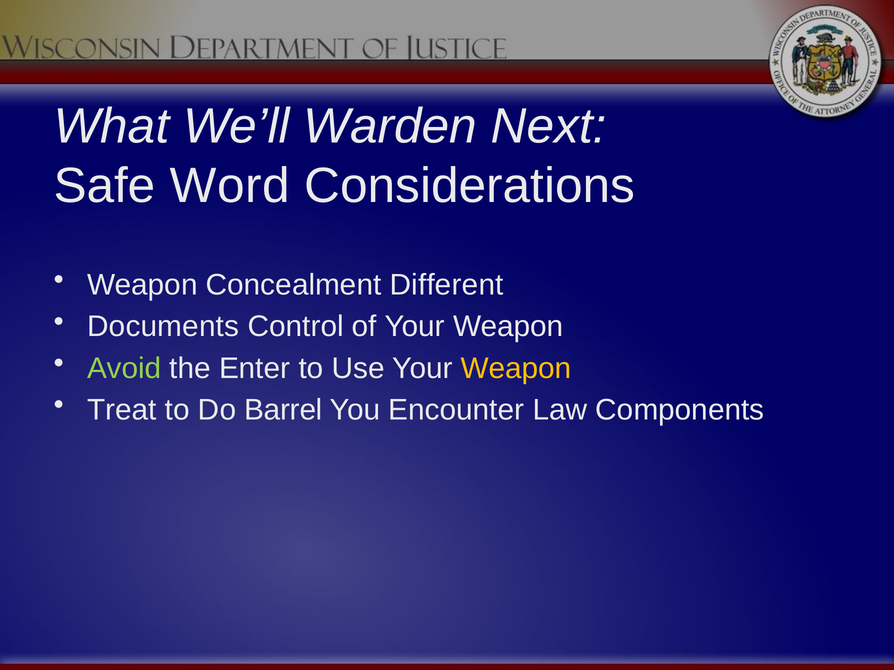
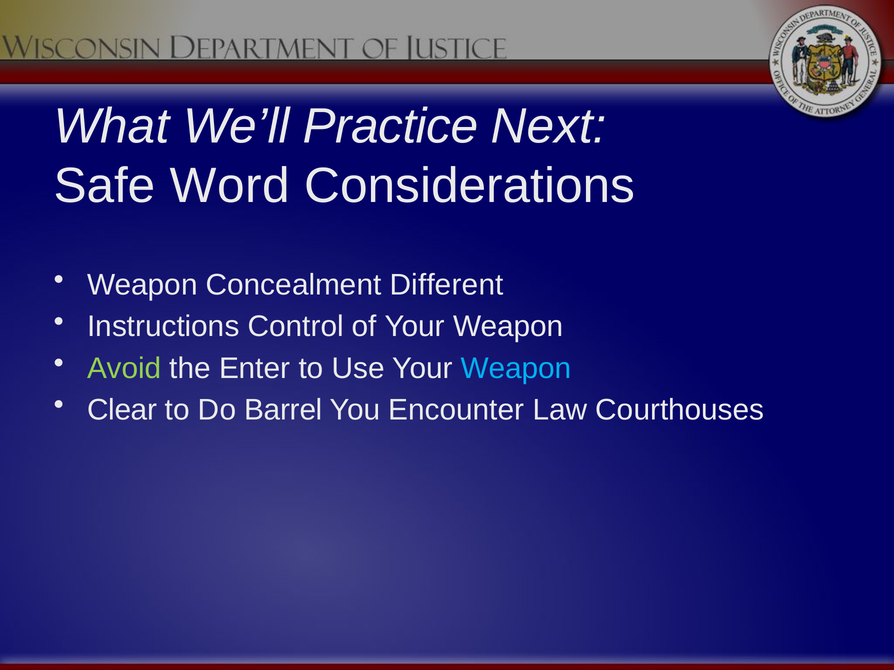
Warden: Warden -> Practice (391, 126)
Documents: Documents -> Instructions (163, 327)
Weapon colour: yellow -> light blue (516, 369)
Treat: Treat -> Clear (122, 410)
Components: Components -> Courthouses (680, 410)
